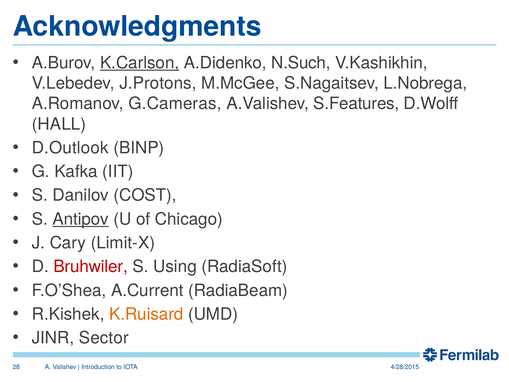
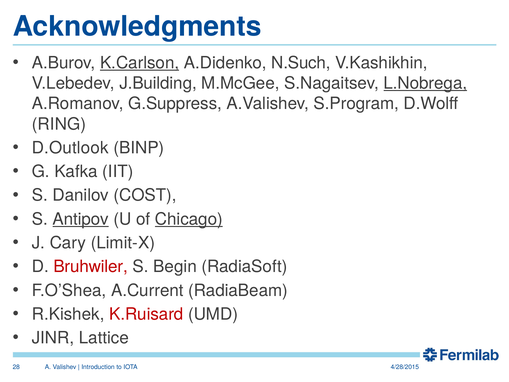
J.Protons: J.Protons -> J.Building (158, 83)
L.Nobrega underline: none -> present (425, 83)
G.Cameras: G.Cameras -> G.Suppress (175, 104)
S.Features: S.Features -> S.Program (356, 104)
HALL: HALL -> RING (59, 124)
Chicago underline: none -> present (189, 219)
Using: Using -> Begin (175, 266)
K.Ruisard colour: orange -> red (146, 314)
Sector: Sector -> Lattice (104, 338)
